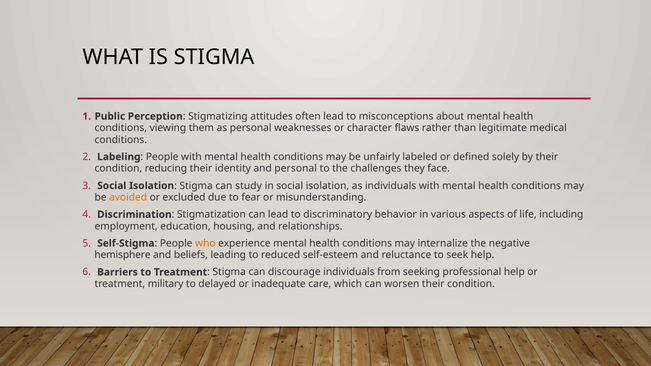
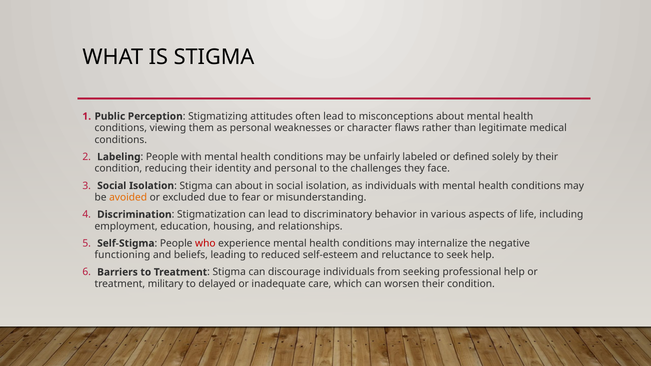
can study: study -> about (249, 186)
who colour: orange -> red (205, 243)
hemisphere: hemisphere -> functioning (122, 255)
